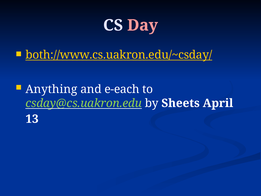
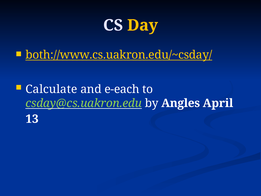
Day colour: pink -> yellow (143, 25)
Anything: Anything -> Calculate (51, 89)
Sheets: Sheets -> Angles (181, 103)
